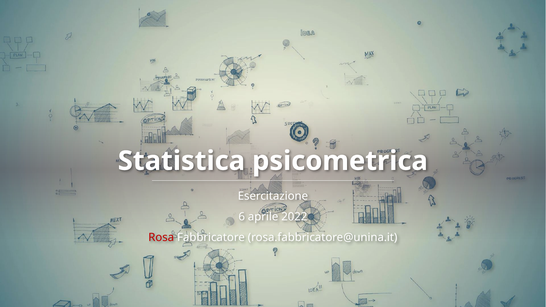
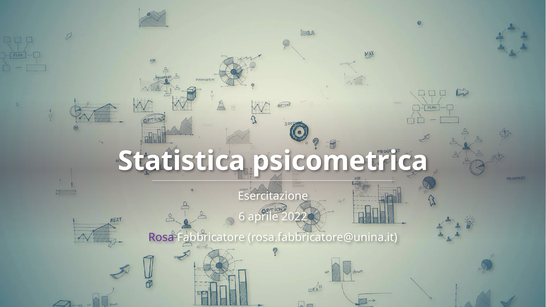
Rosa colour: red -> purple (161, 238)
